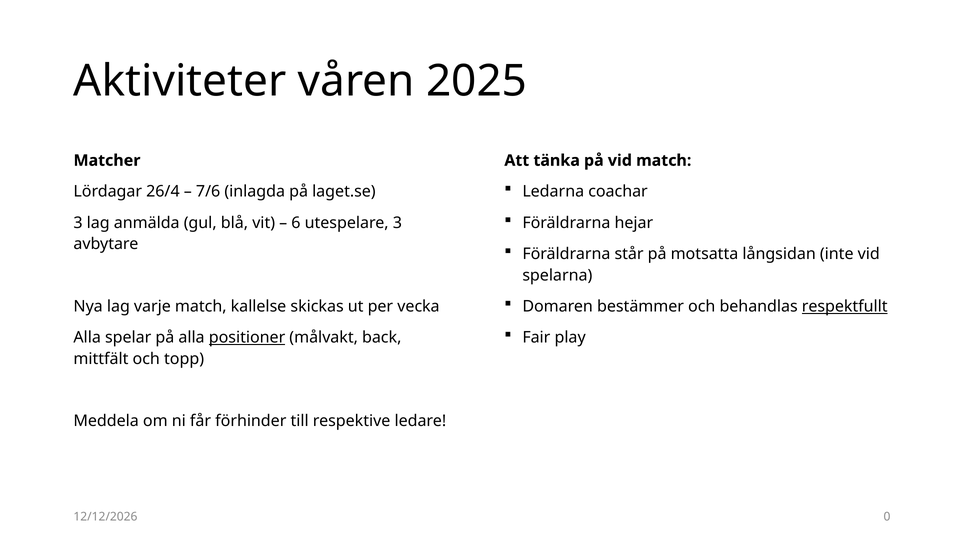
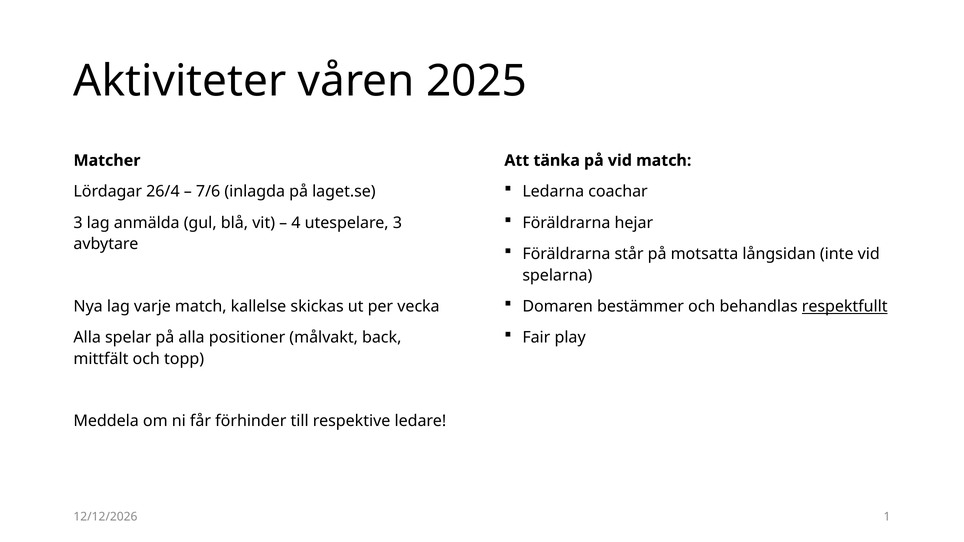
6: 6 -> 4 (296, 223)
positioner underline: present -> none (247, 338)
0: 0 -> 1 (887, 517)
